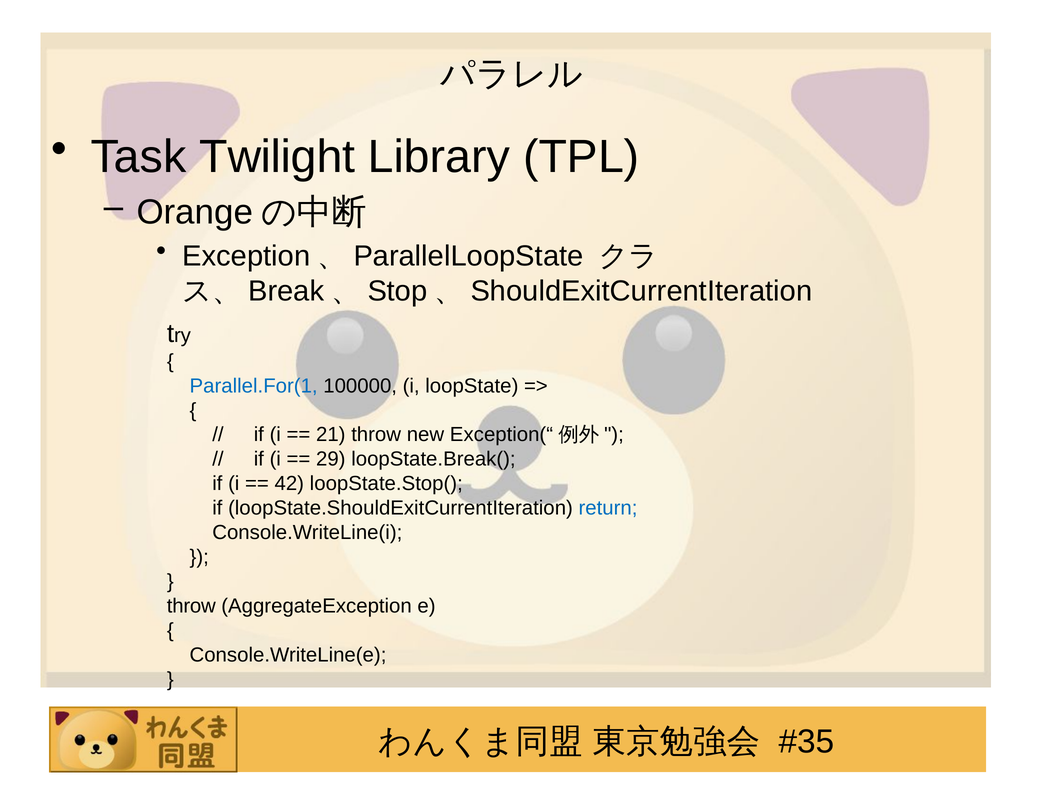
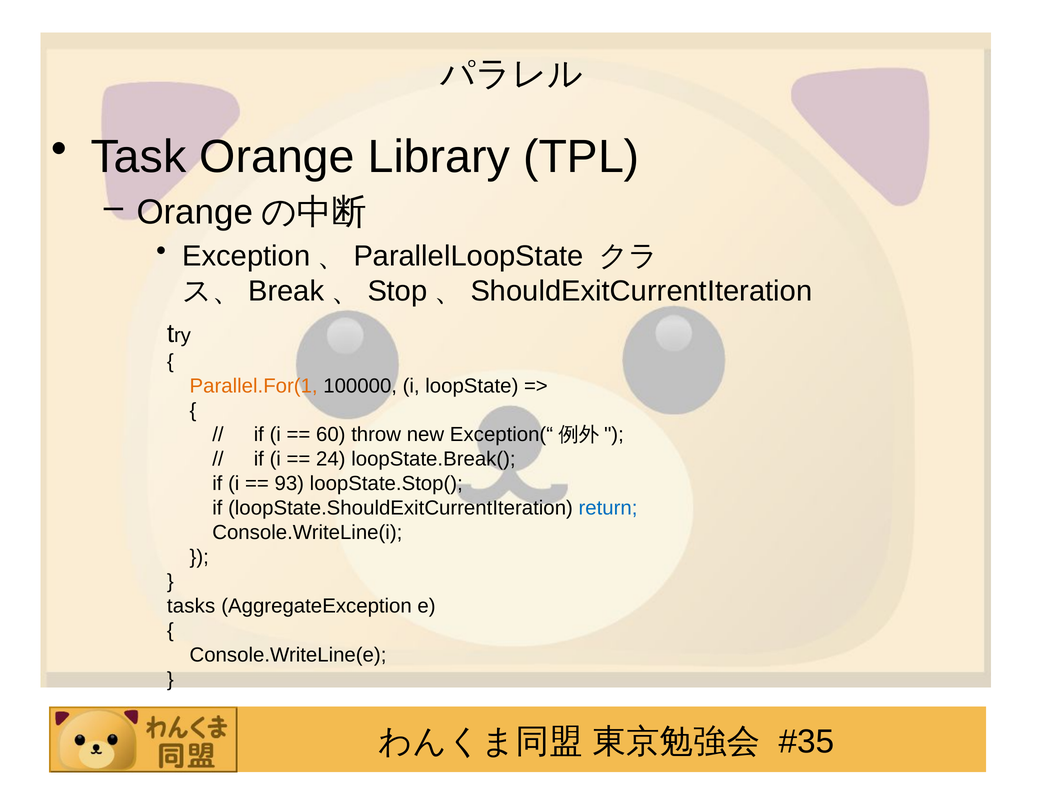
Task Twilight: Twilight -> Orange (277, 157)
Parallel.For(1 colour: blue -> orange (254, 386)
21: 21 -> 60 (331, 435)
29: 29 -> 24 (331, 459)
42: 42 -> 93 (289, 484)
throw: throw -> tasks (191, 606)
